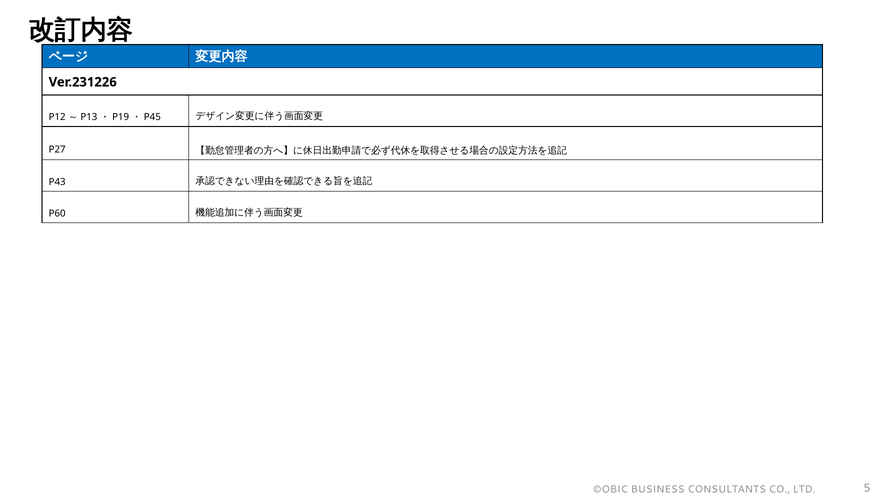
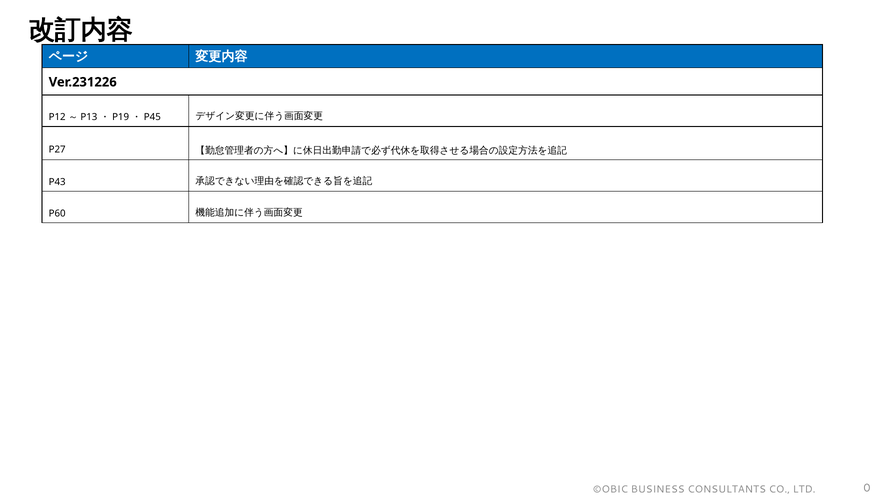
5: 5 -> 0 (867, 488)
